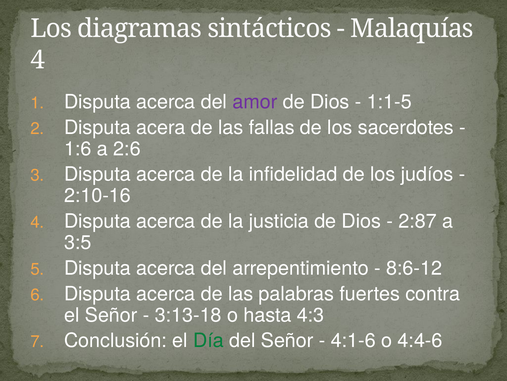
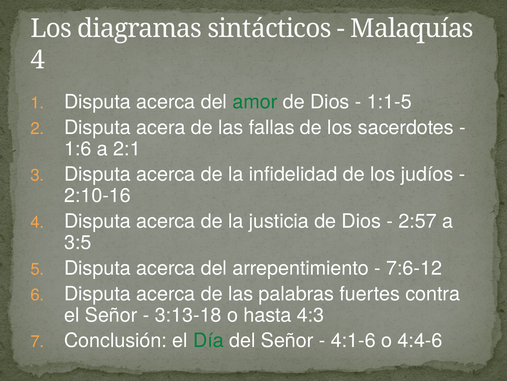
amor colour: purple -> green (255, 102)
2:6: 2:6 -> 2:1 (127, 149)
2:87: 2:87 -> 2:57 (418, 221)
8:6-12: 8:6-12 -> 7:6-12 (414, 268)
